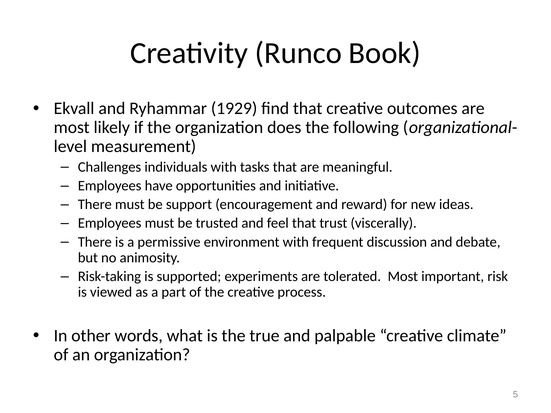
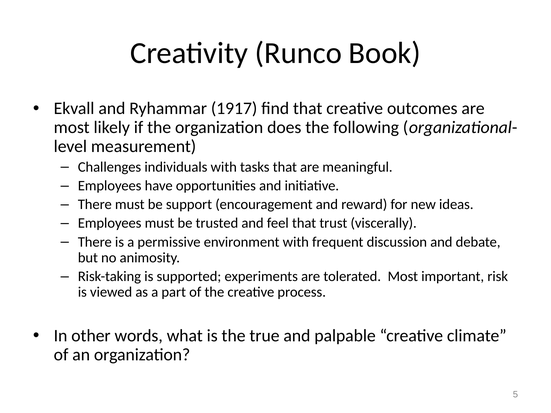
1929: 1929 -> 1917 (234, 109)
